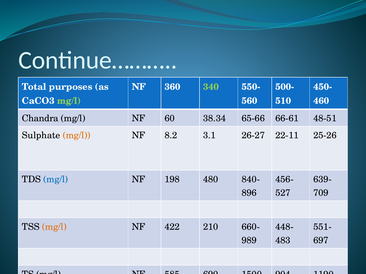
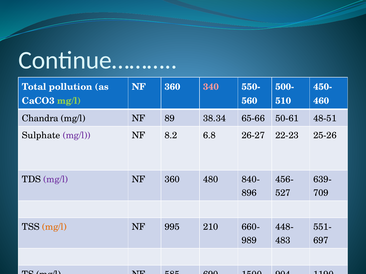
purposes: purposes -> pollution (71, 87)
340 colour: light green -> pink (211, 87)
60: 60 -> 89 (170, 119)
66-61: 66-61 -> 50-61 (287, 119)
mg/l colour: orange -> purple (77, 136)
3.1: 3.1 -> 6.8 (209, 136)
22-11: 22-11 -> 22-23 (287, 136)
mg/l colour: blue -> purple (56, 180)
198: 198 -> 360 (172, 180)
422: 422 -> 995 (172, 227)
